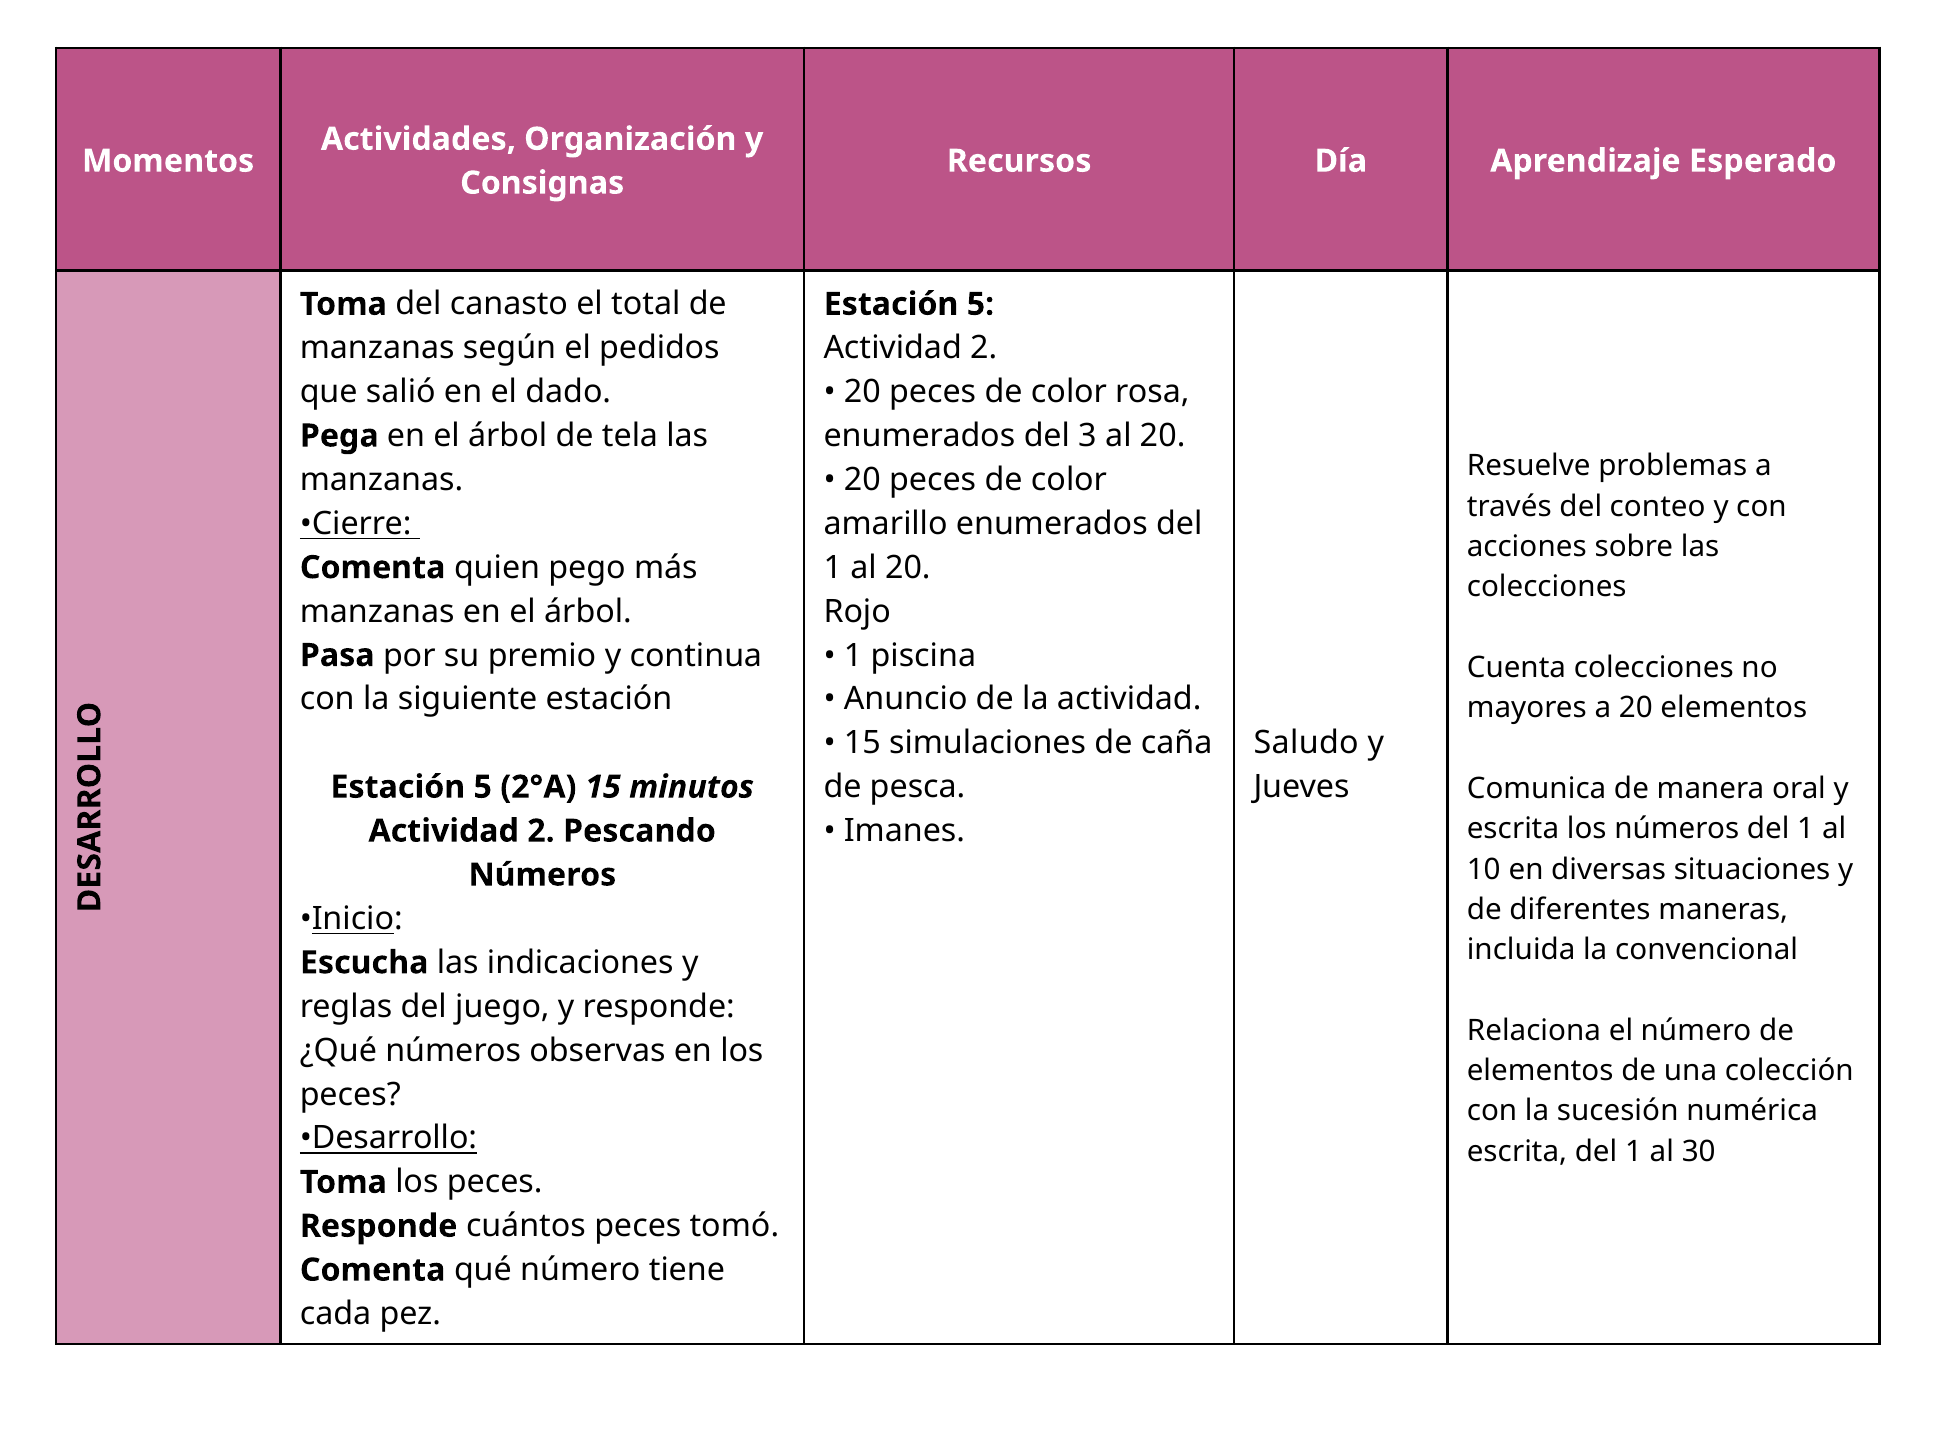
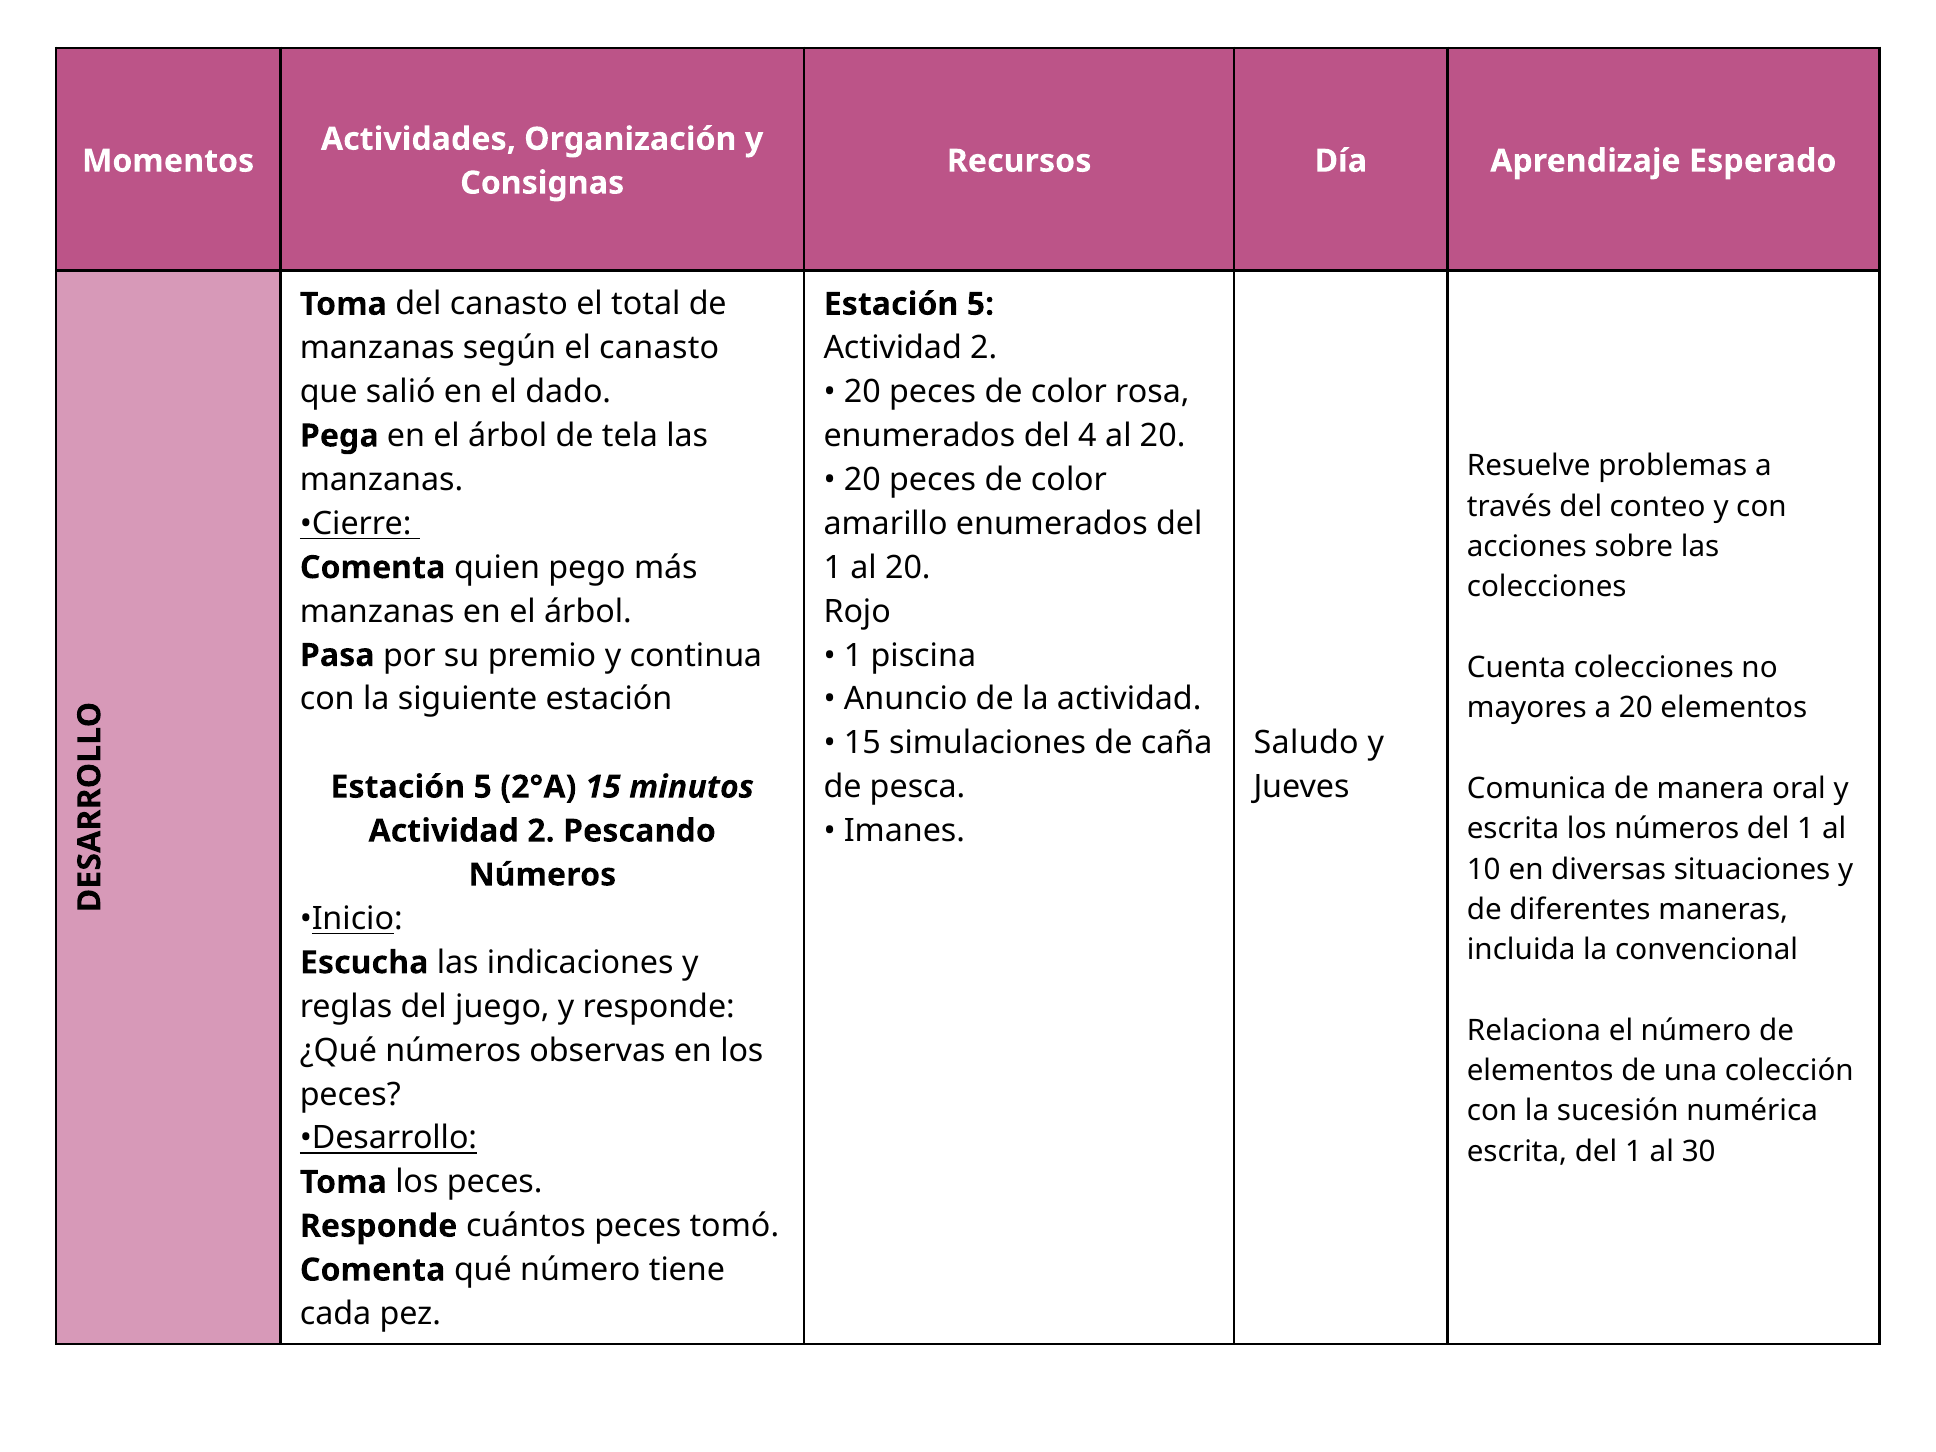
el pedidos: pedidos -> canasto (659, 348)
3: 3 -> 4 (1087, 436)
